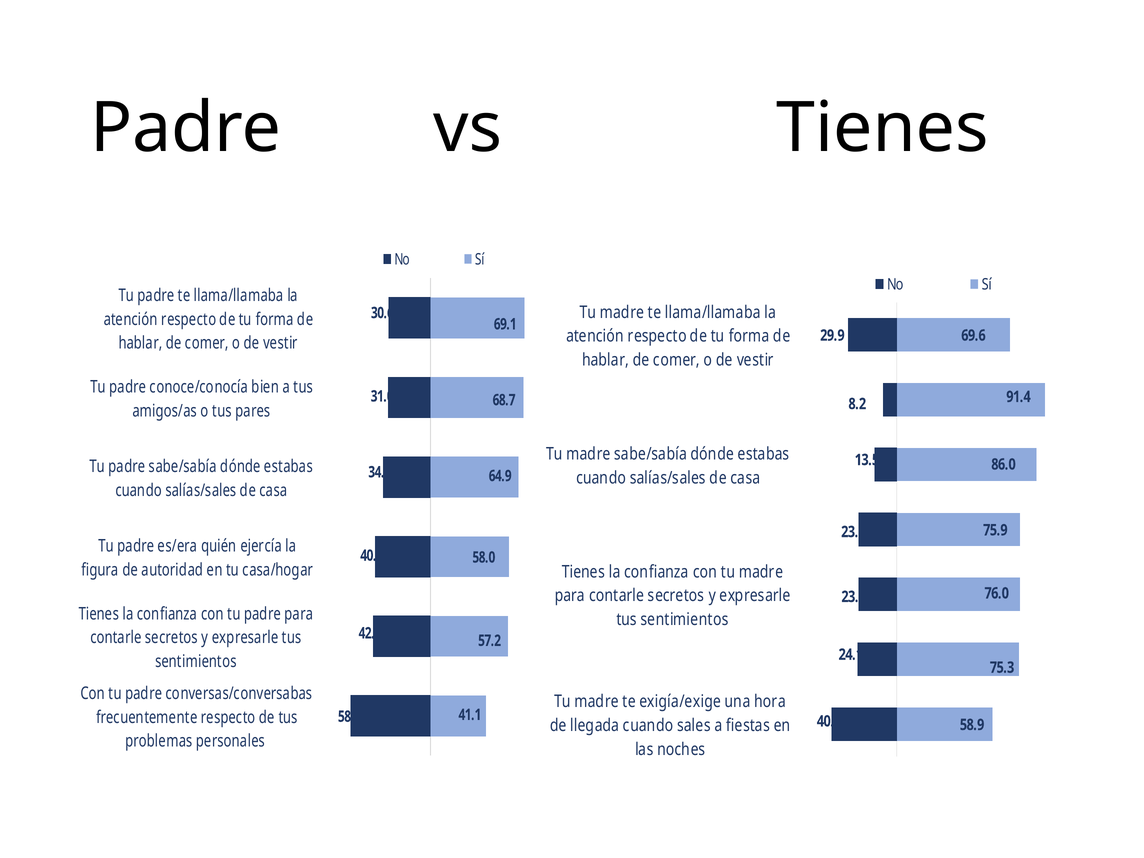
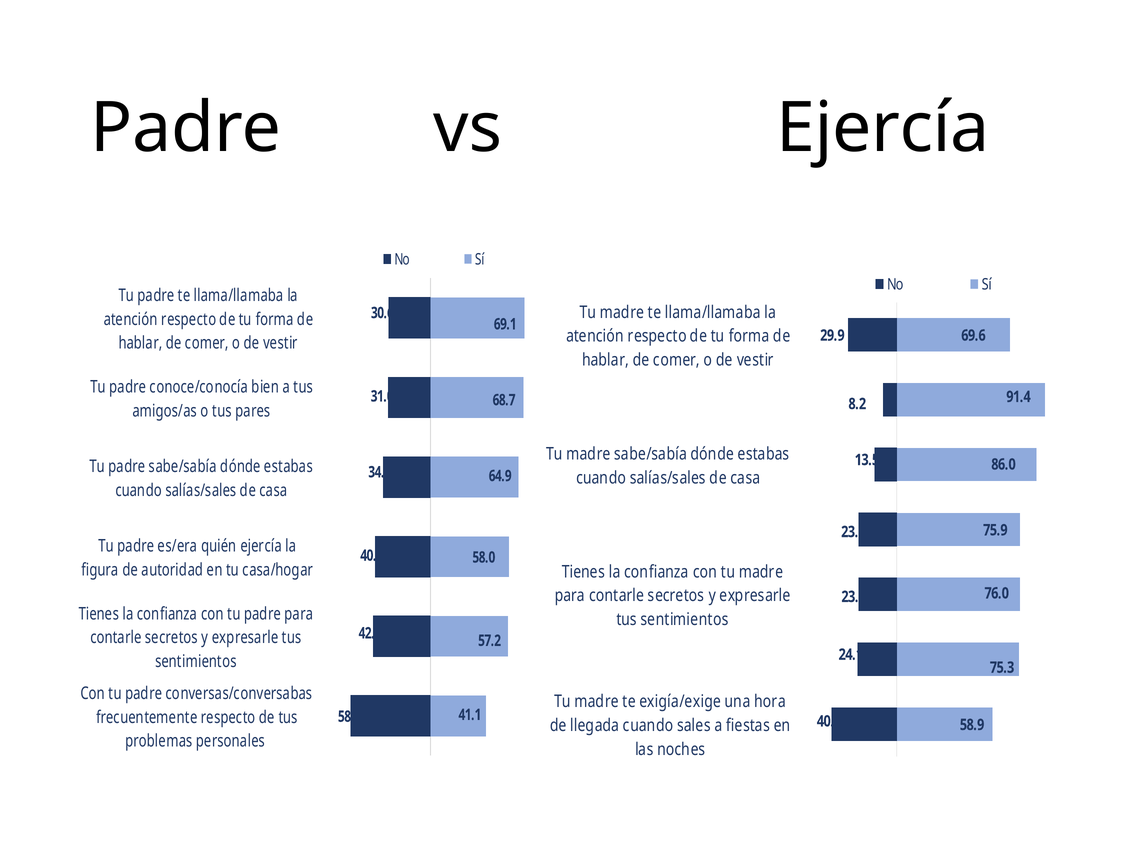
vs Tienes: Tienes -> Ejercía (883, 128)
